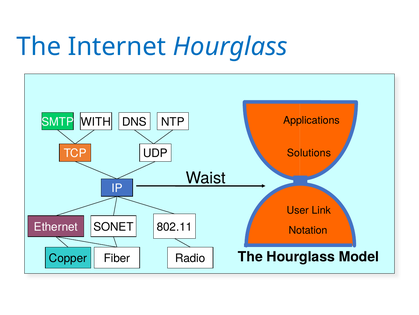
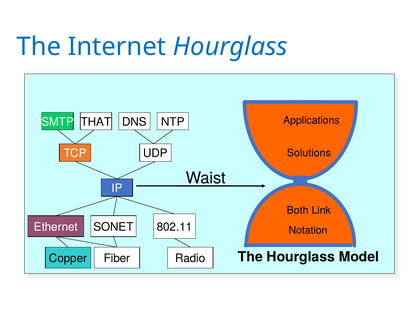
WITH: WITH -> THAT (96, 122)
User: User -> Both (298, 210)
